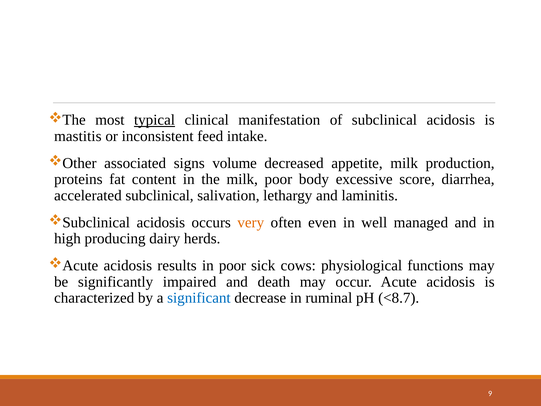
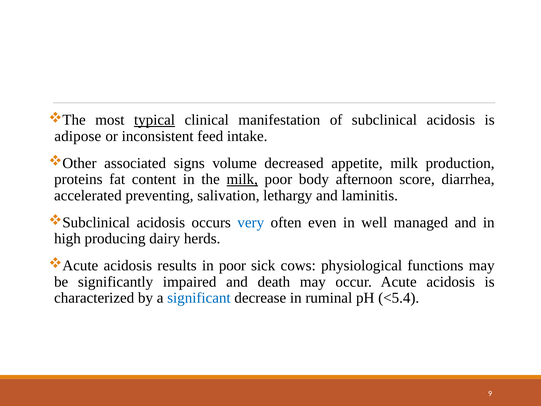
mastitis: mastitis -> adipose (78, 136)
milk underline: none -> present (242, 179)
excessive: excessive -> afternoon (364, 179)
accelerated subclinical: subclinical -> preventing (159, 195)
very colour: orange -> blue (251, 222)
<8.7: <8.7 -> <5.4 (399, 298)
